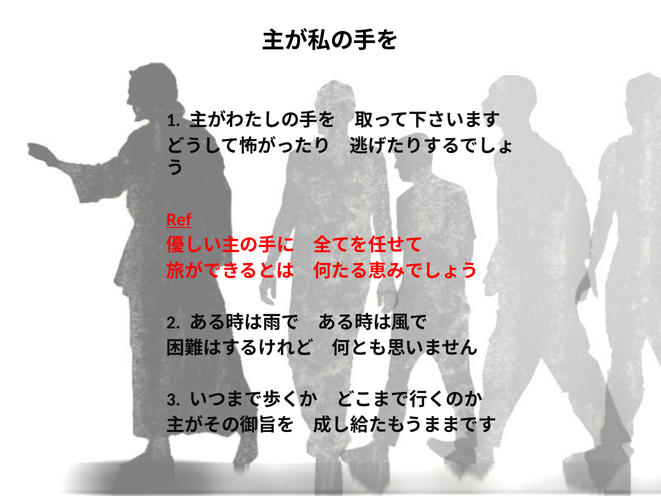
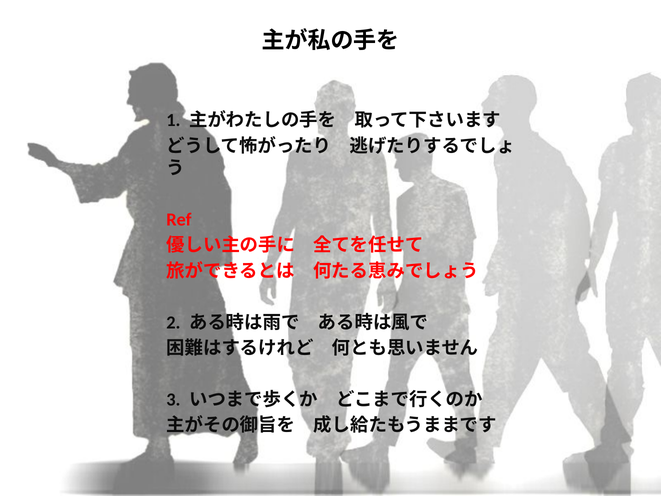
Ref underline: present -> none (179, 219)
